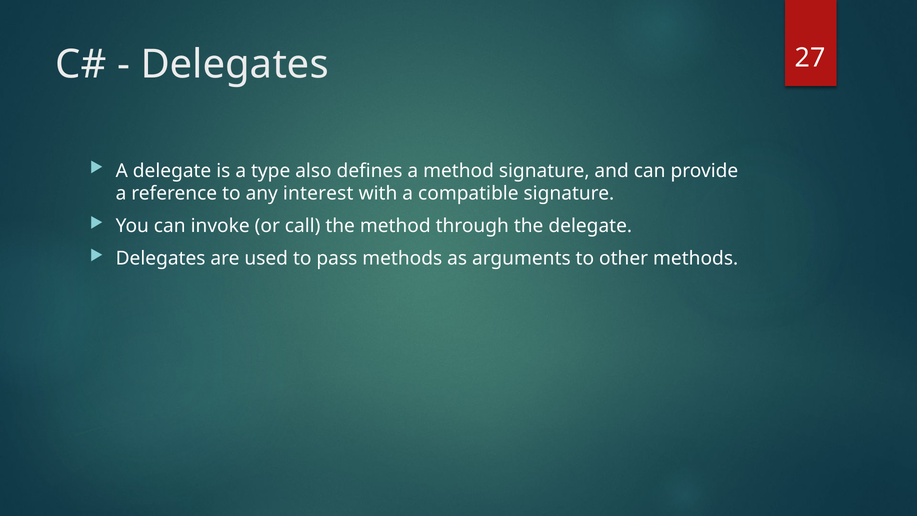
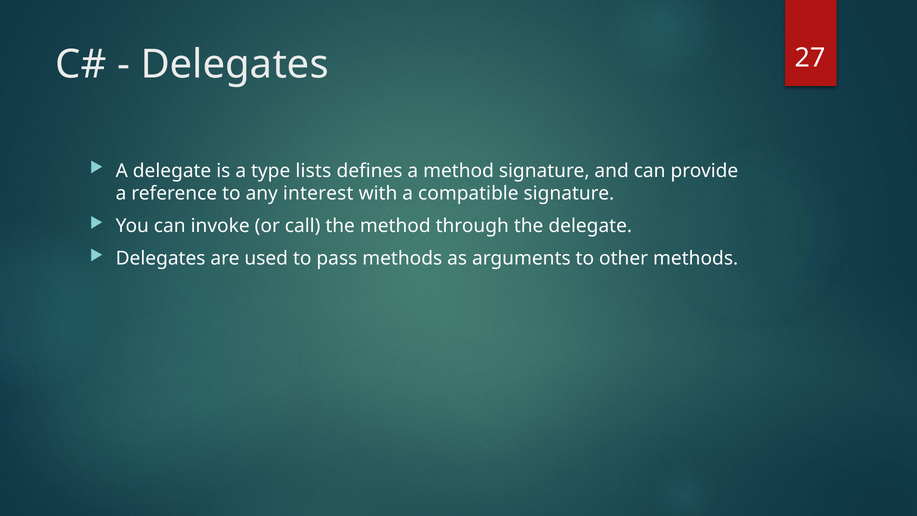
also: also -> lists (313, 171)
